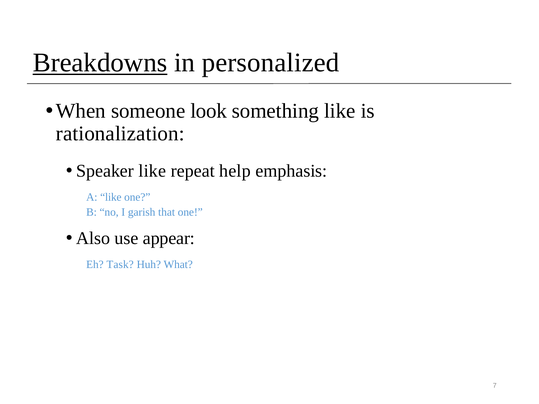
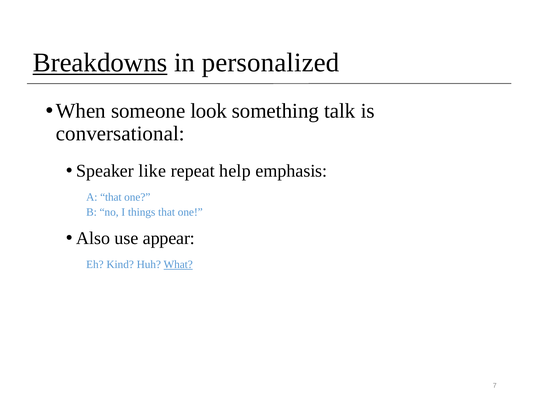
something like: like -> talk (340, 111)
rationalization: rationalization -> conversational (120, 134)
A like: like -> that (111, 197)
garish: garish -> things (142, 212)
Task: Task -> Kind (120, 265)
What underline: none -> present (178, 265)
